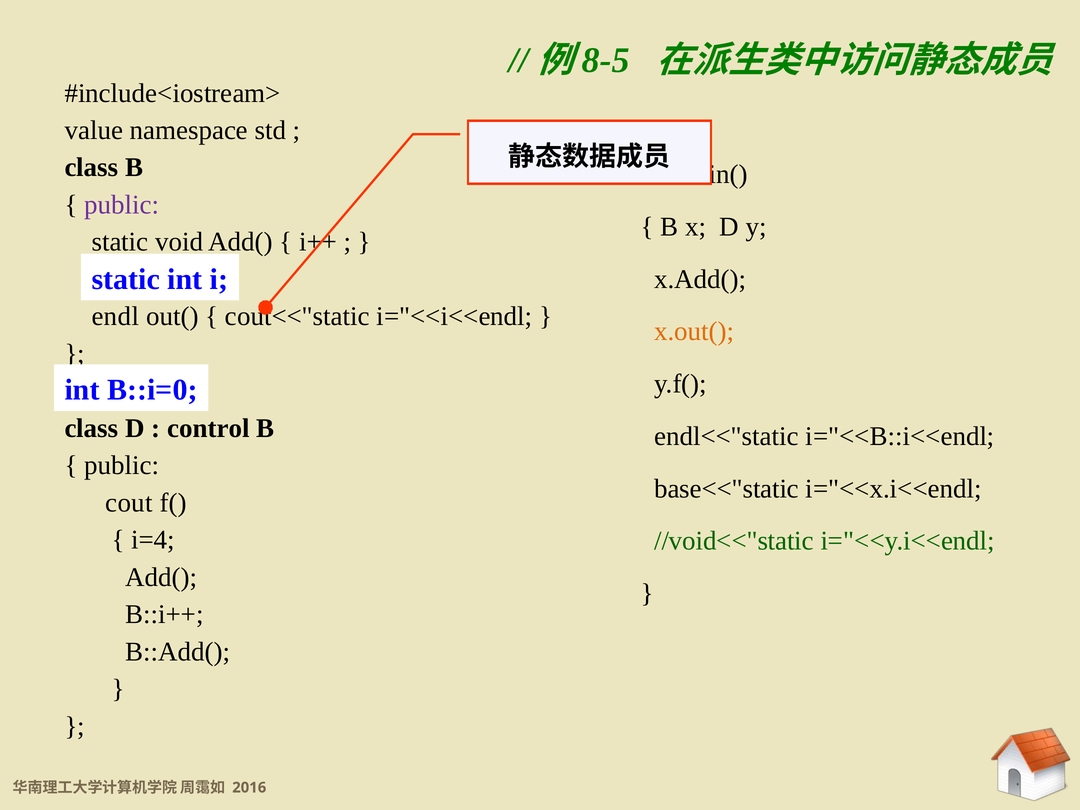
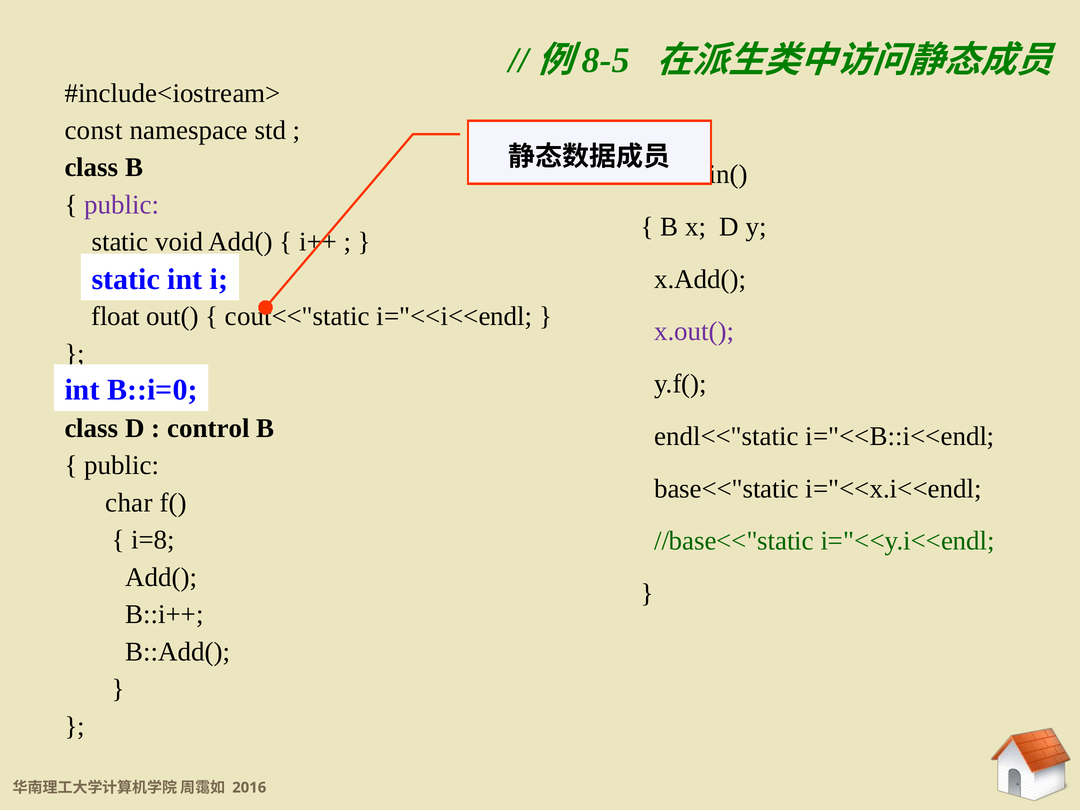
value: value -> const (94, 130)
endl: endl -> float (116, 317)
x.out( colour: orange -> purple (694, 332)
cout: cout -> char (129, 503)
i=4: i=4 -> i=8 (153, 540)
//void<<"static: //void<<"static -> //base<<"static (734, 541)
